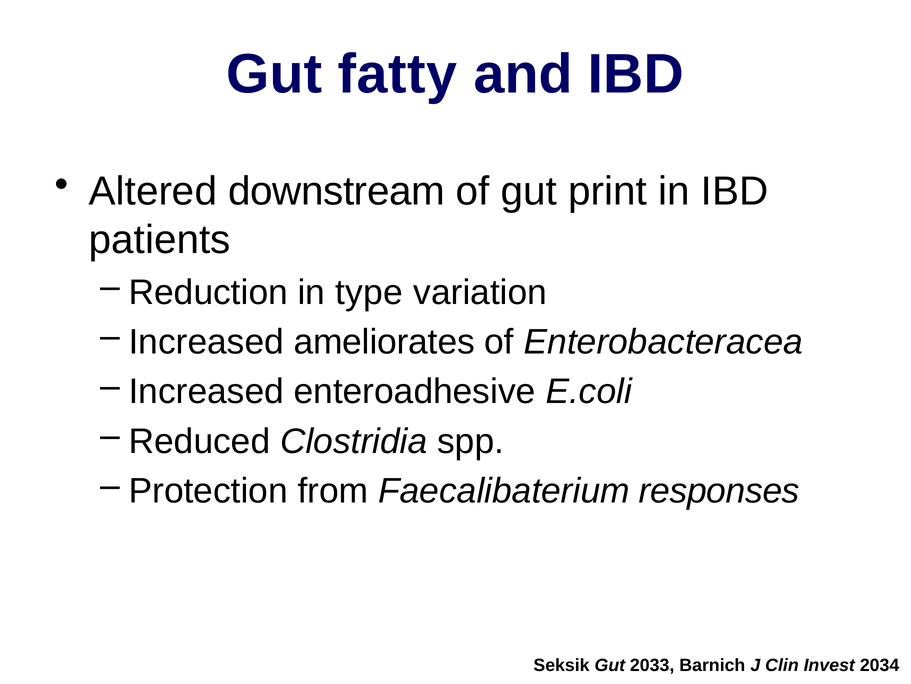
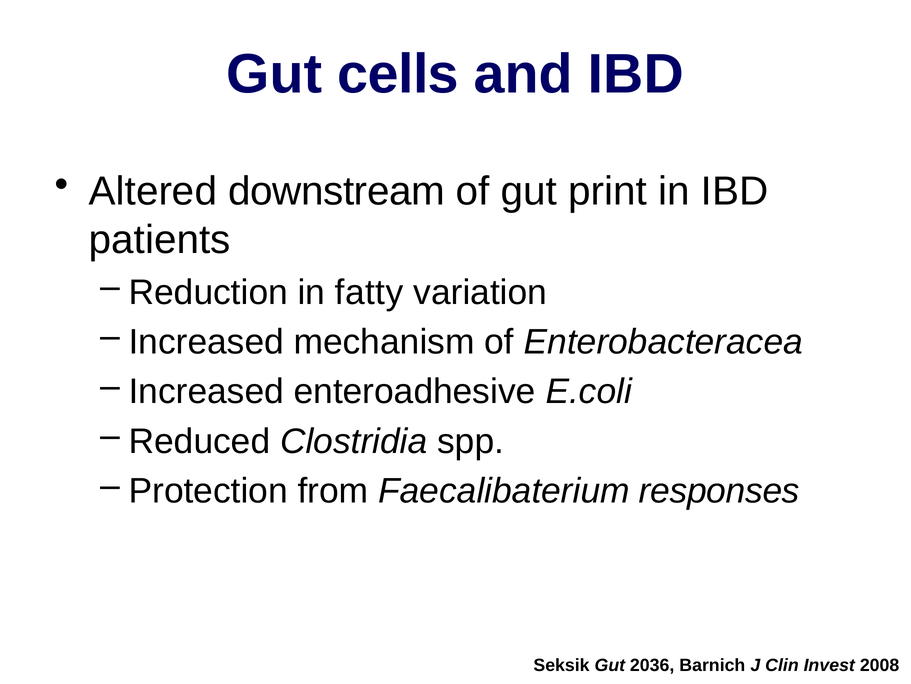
fatty: fatty -> cells (398, 74)
type: type -> fatty (369, 292)
ameliorates: ameliorates -> mechanism (384, 342)
2033: 2033 -> 2036 (652, 665)
2034: 2034 -> 2008 (880, 665)
